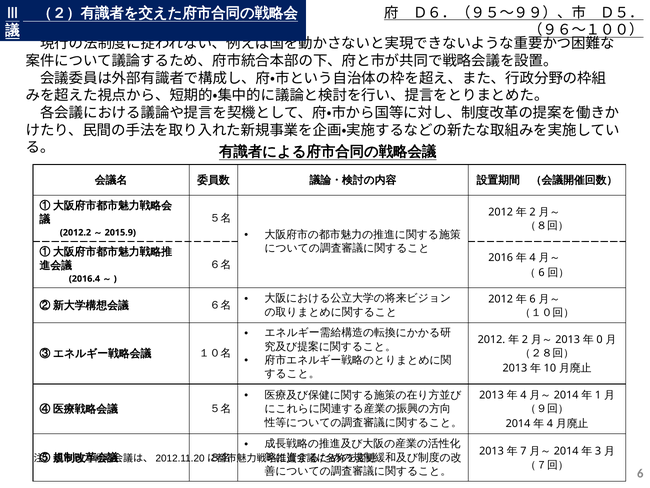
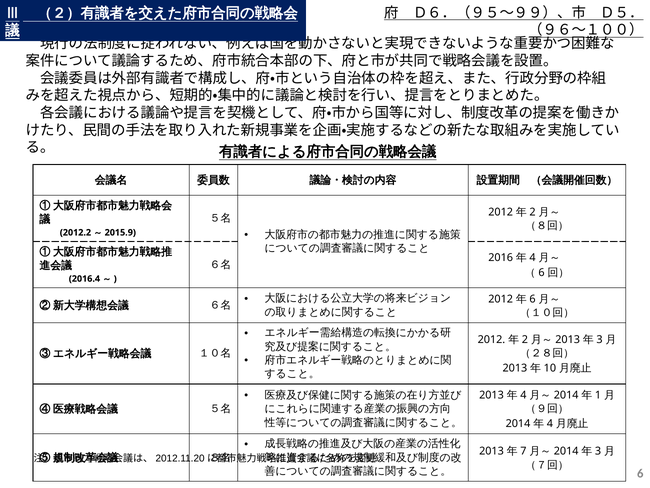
0: 0 -> 3 (600, 339)
